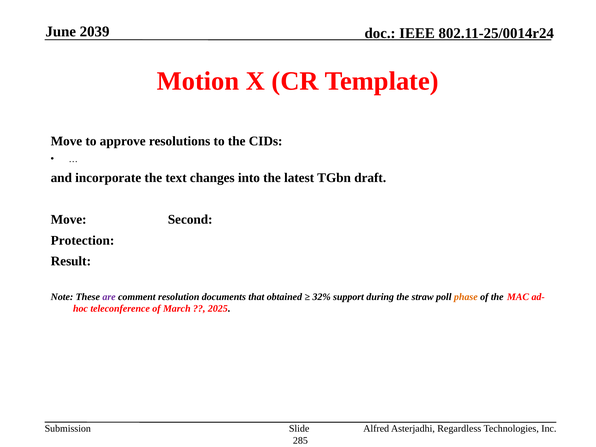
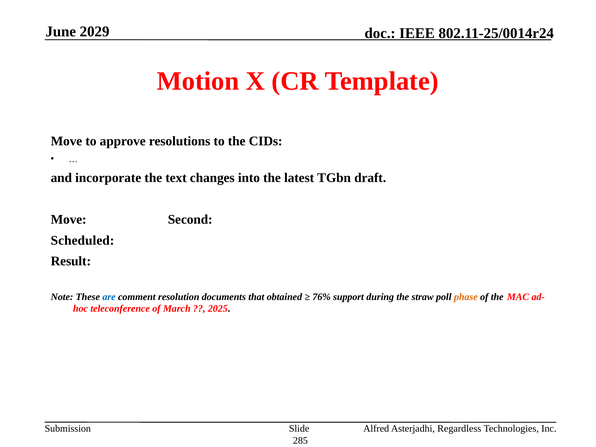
2039: 2039 -> 2029 (95, 32)
Protection: Protection -> Scheduled (83, 240)
are colour: purple -> blue (109, 297)
32%: 32% -> 76% (322, 297)
